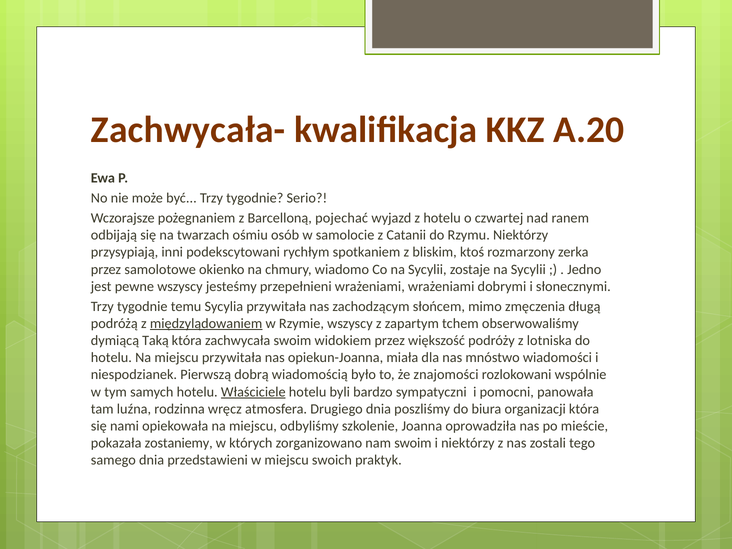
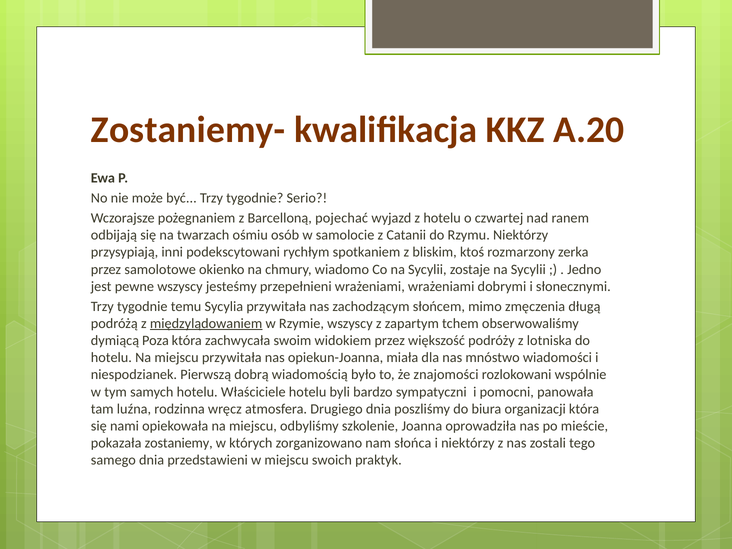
Zachwycała-: Zachwycała- -> Zostaniemy- (188, 130)
Taką: Taką -> Poza (155, 341)
Właściciele underline: present -> none (253, 392)
nam swoim: swoim -> słońca (413, 443)
